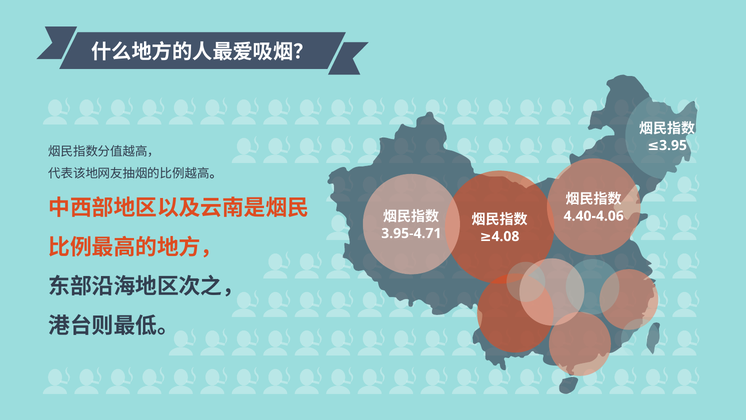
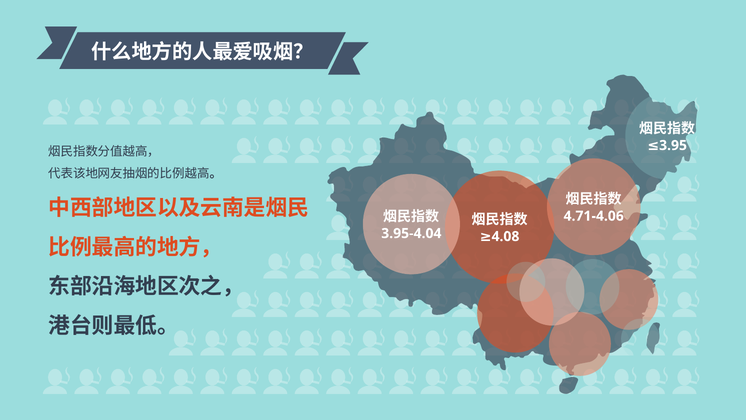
4.40-4.06: 4.40-4.06 -> 4.71-4.06 (594, 216)
3.95-4.71: 3.95-4.71 -> 3.95-4.04 (411, 233)
